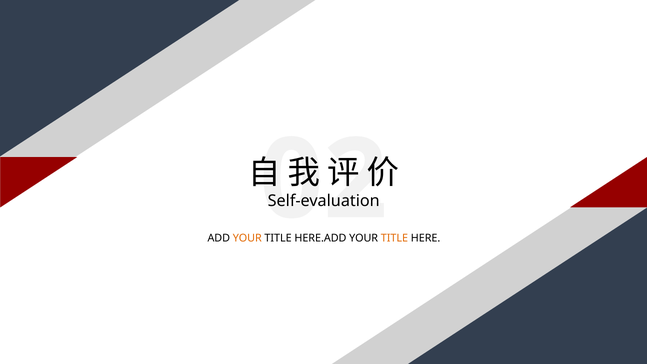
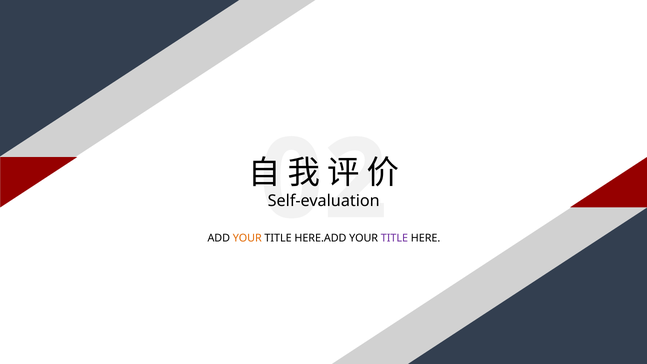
TITLE colour: orange -> purple (394, 238)
